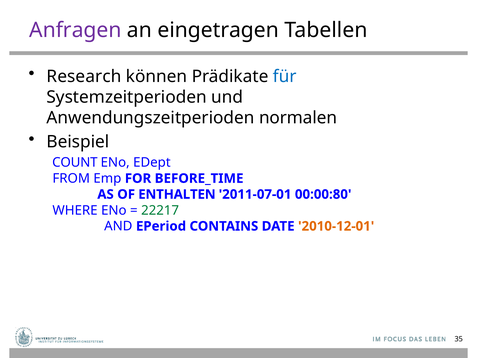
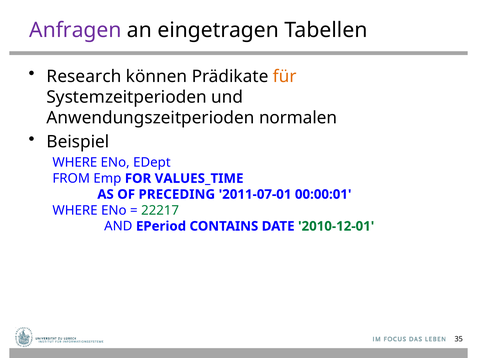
für colour: blue -> orange (285, 76)
COUNT: COUNT -> WHERE (75, 162)
BEFORE_TIME: BEFORE_TIME -> VALUES_TIME (199, 178)
ENTHALTEN: ENTHALTEN -> PRECEDING (177, 194)
00:00:80: 00:00:80 -> 00:00:01 (323, 194)
2010-12-01 colour: orange -> green (336, 226)
